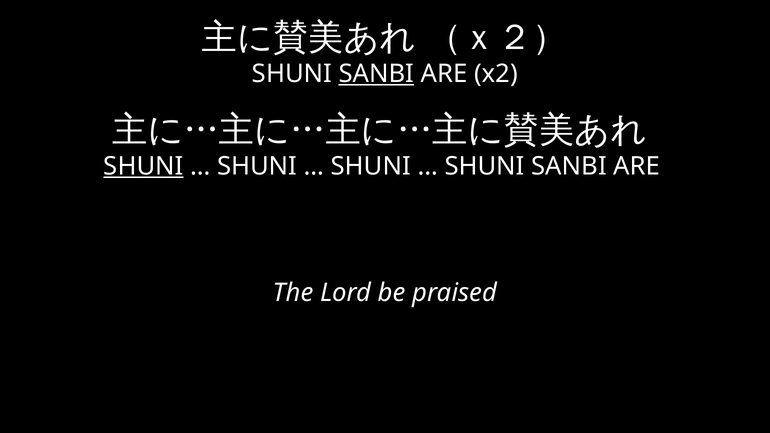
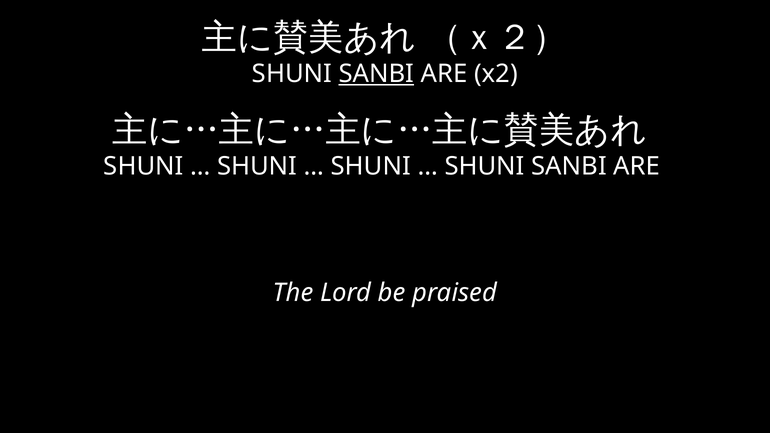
SHUNI underline: present -> none (143, 166)
